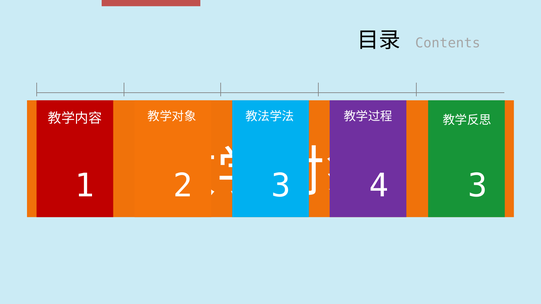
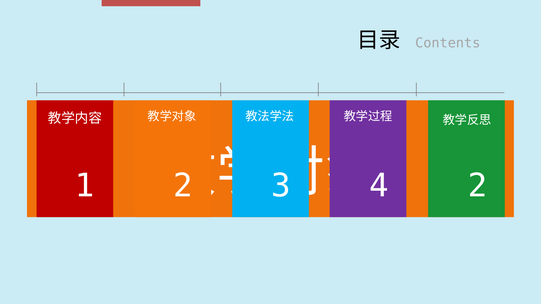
3: 3 -> 2 (478, 186)
